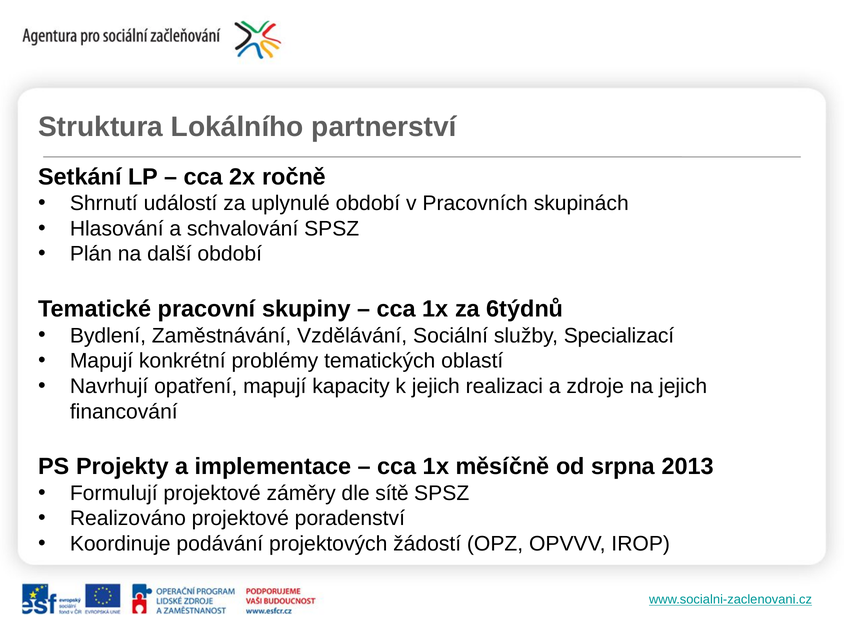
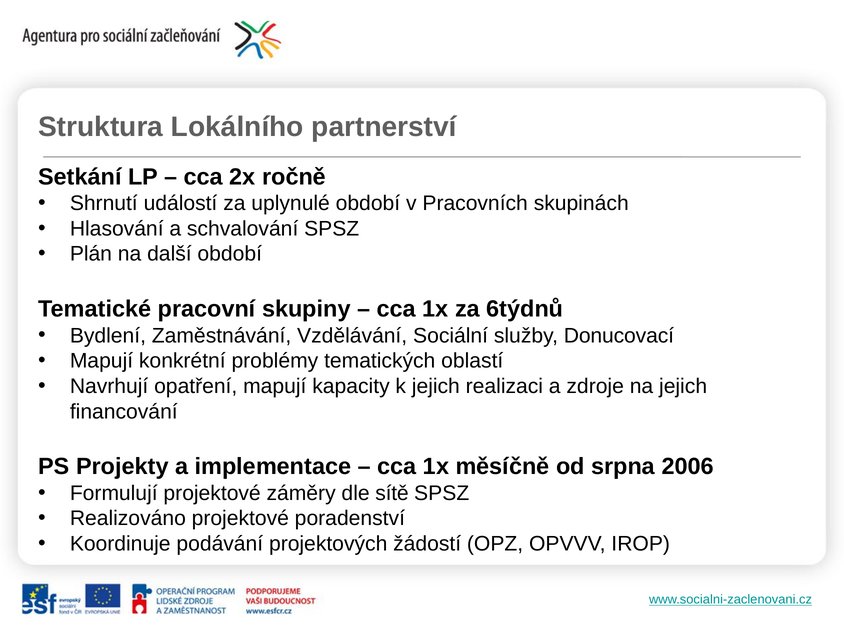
Specializací: Specializací -> Donucovací (619, 336)
2013: 2013 -> 2006 (688, 467)
